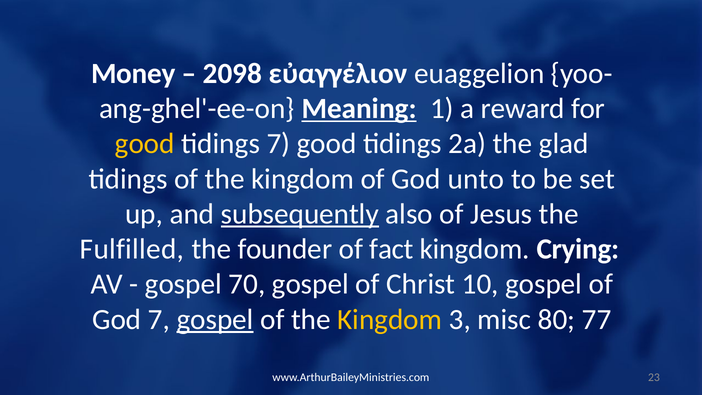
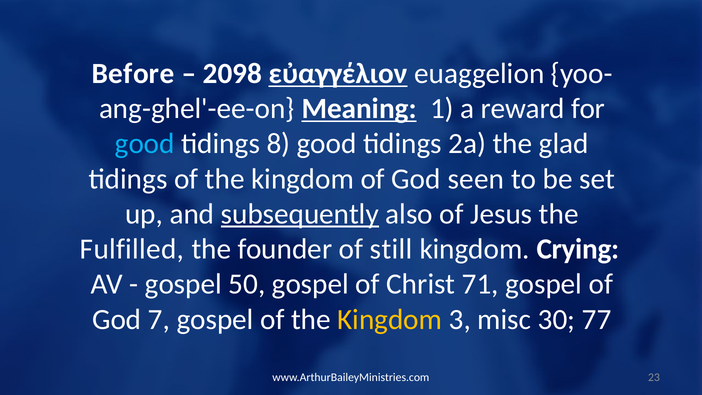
Money: Money -> Before (133, 74)
εὐαγγέλιον underline: none -> present (338, 74)
good colour: yellow -> light blue (145, 144)
tidings 7: 7 -> 8 (278, 144)
unto: unto -> seen (476, 179)
fact: fact -> still (391, 249)
70: 70 -> 50 (247, 284)
10: 10 -> 71 (480, 284)
gospel underline: present -> none (215, 319)
80: 80 -> 30 (556, 319)
